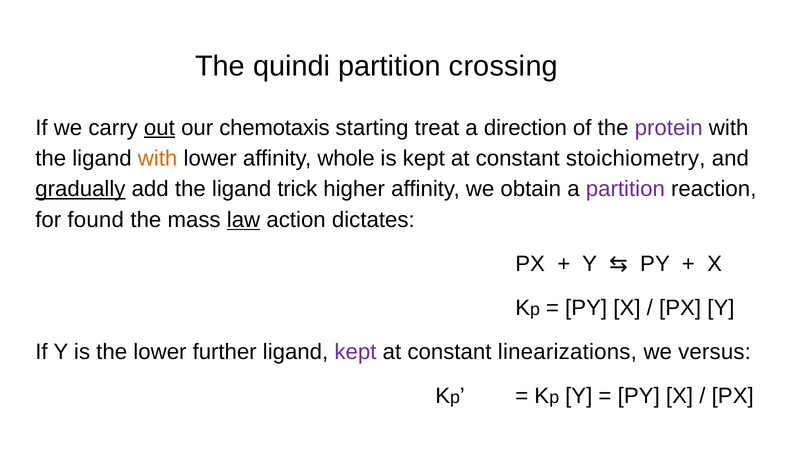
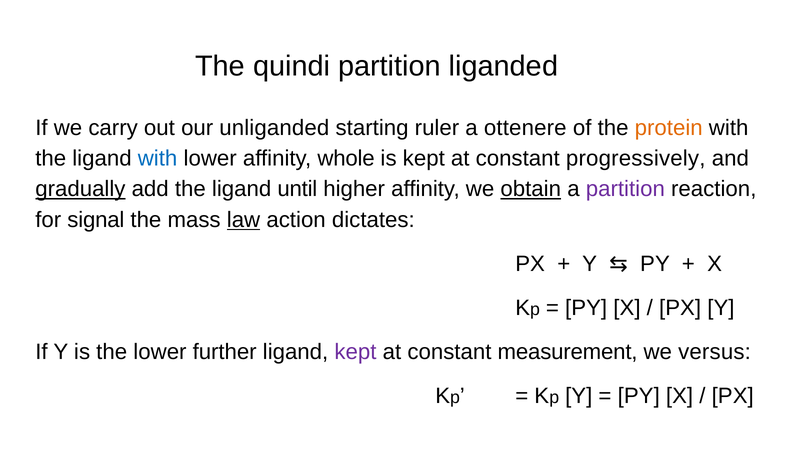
crossing: crossing -> liganded (503, 66)
out underline: present -> none (159, 128)
chemotaxis: chemotaxis -> unliganded (274, 128)
treat: treat -> ruler (437, 128)
direction: direction -> ottenere (525, 128)
protein colour: purple -> orange (669, 128)
with colour: orange -> blue (158, 158)
stoichiometry: stoichiometry -> progressively (636, 158)
trick: trick -> until (297, 189)
obtain underline: none -> present (531, 189)
found: found -> signal (96, 220)
linearizations: linearizations -> measurement (568, 352)
